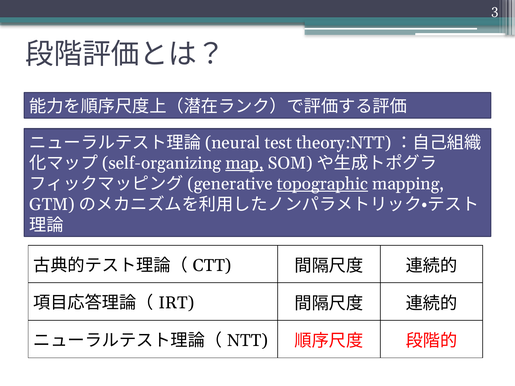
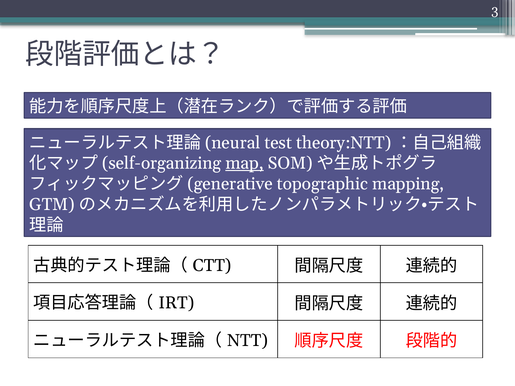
topographic underline: present -> none (322, 184)
